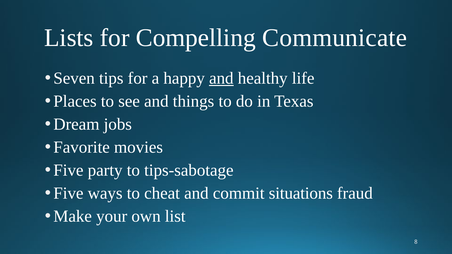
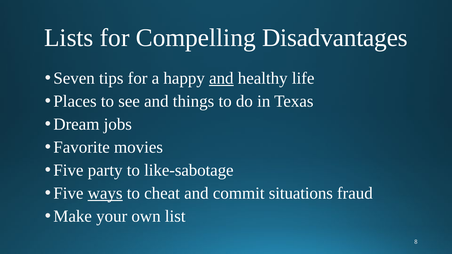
Communicate: Communicate -> Disadvantages (335, 38)
tips-sabotage: tips-sabotage -> like-sabotage (189, 171)
ways underline: none -> present (105, 194)
